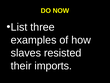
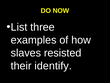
imports: imports -> identify (53, 65)
